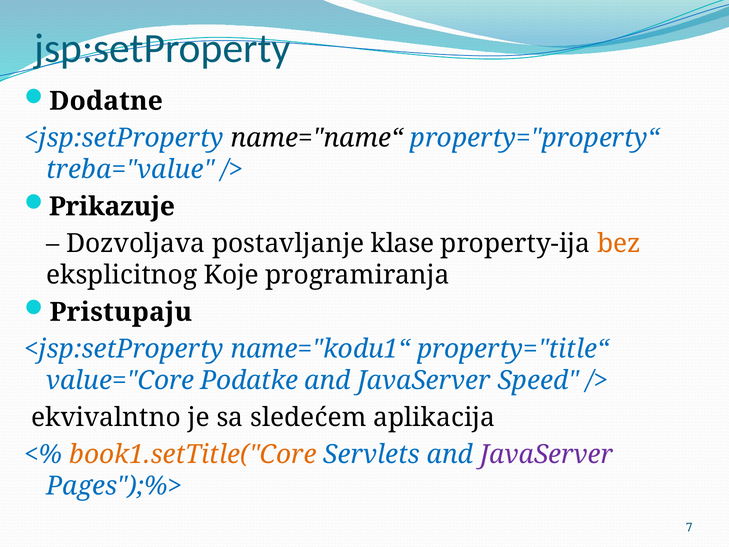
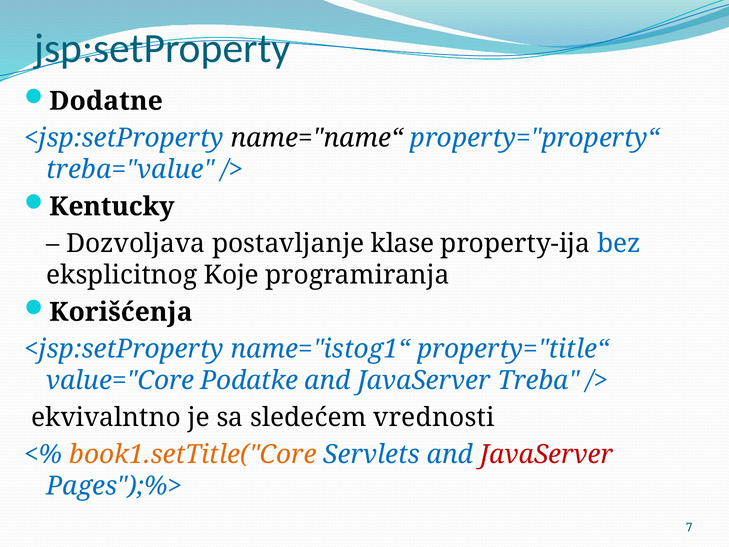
Prikazuje: Prikazuje -> Kentucky (112, 206)
bez colour: orange -> blue (619, 243)
Pristupaju: Pristupaju -> Korišćenja (121, 312)
name="kodu1“: name="kodu1“ -> name="istog1“ (320, 349)
Speed: Speed -> Treba (538, 381)
aplikacija: aplikacija -> vrednosti (434, 417)
JavaServer colour: purple -> red (547, 454)
